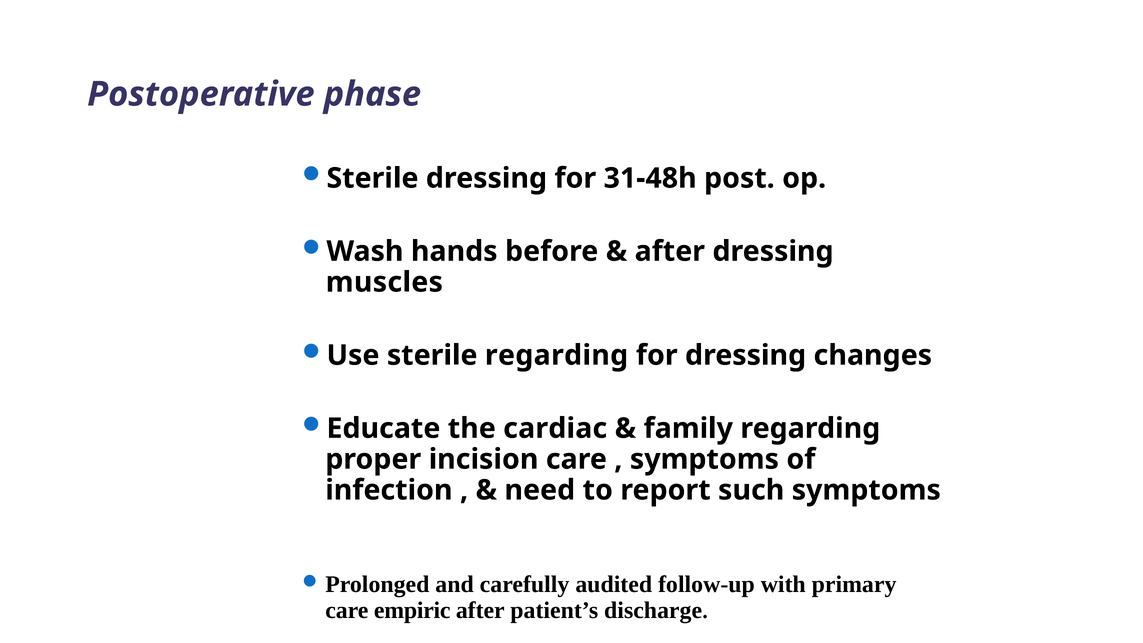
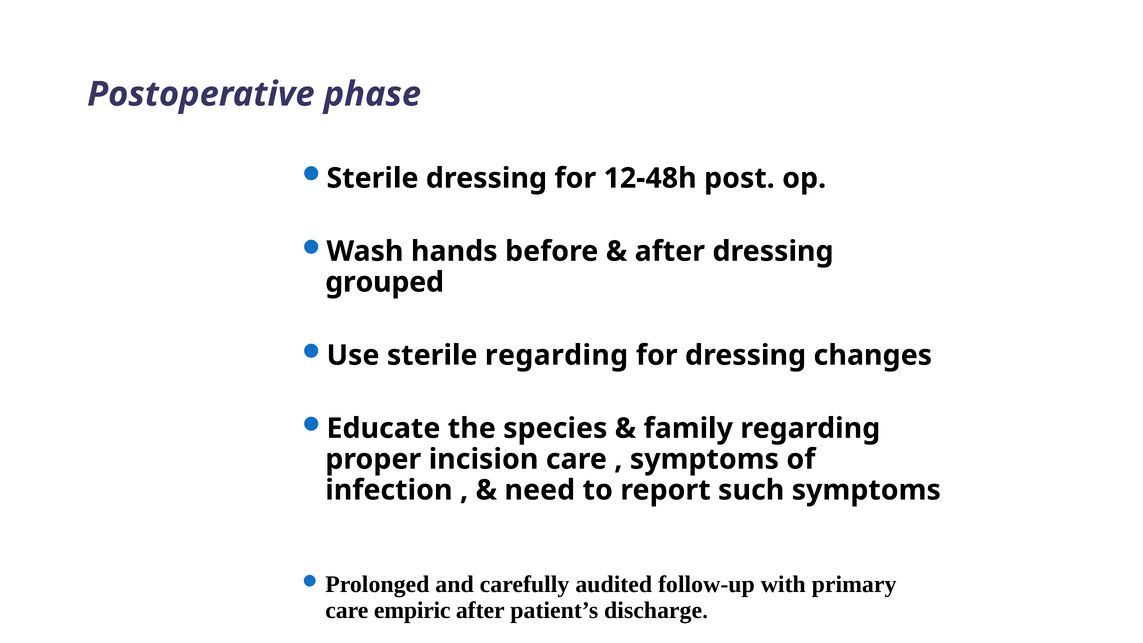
31-48h: 31-48h -> 12-48h (650, 178)
muscles: muscles -> grouped (385, 282)
cardiac: cardiac -> species (555, 428)
